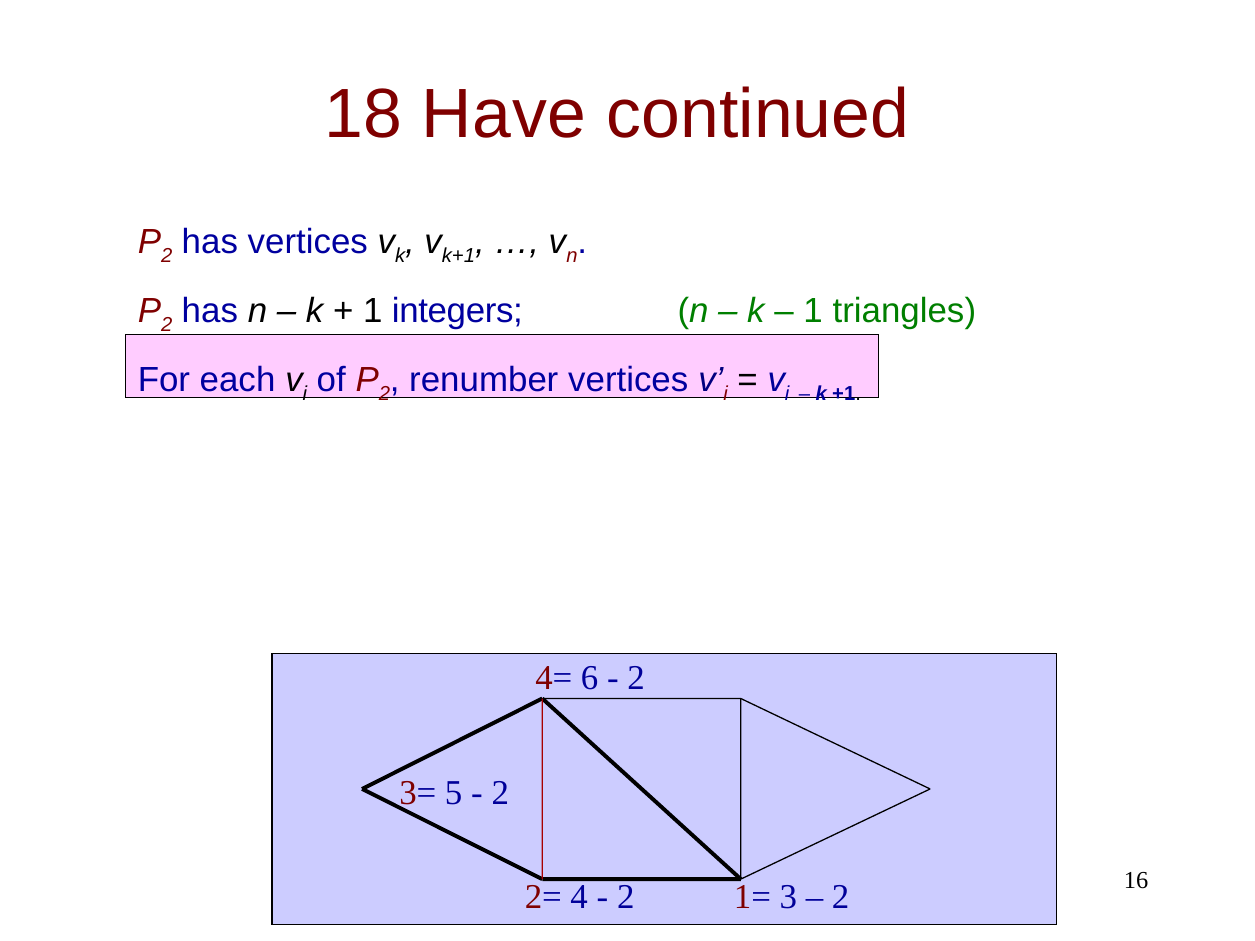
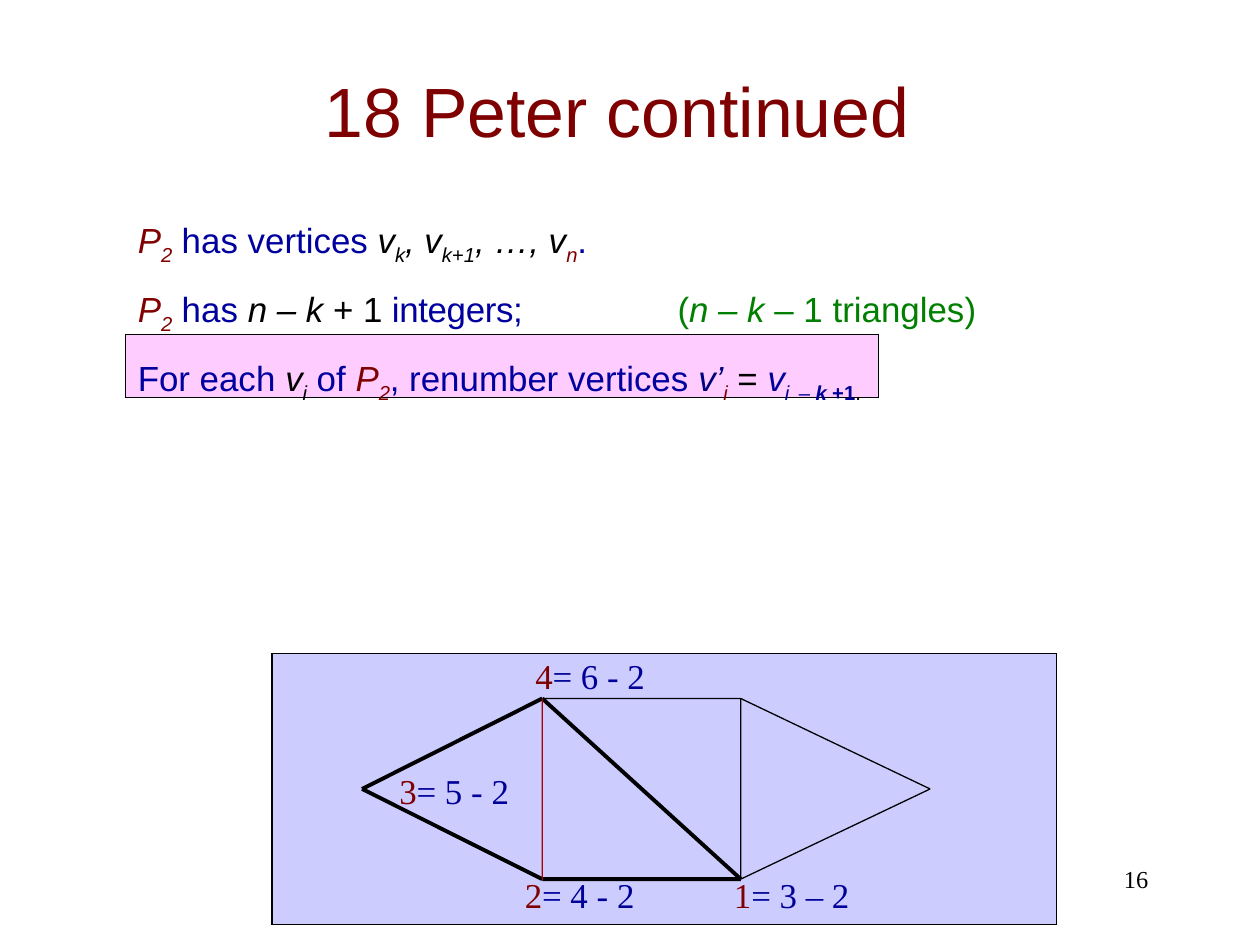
18 Have: Have -> Peter (504, 115)
